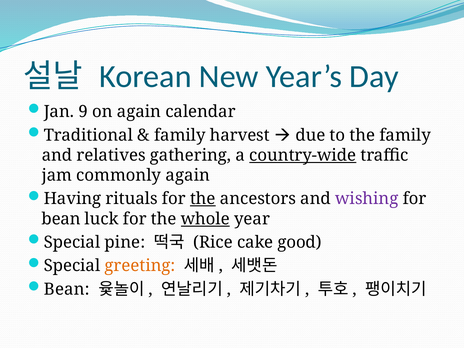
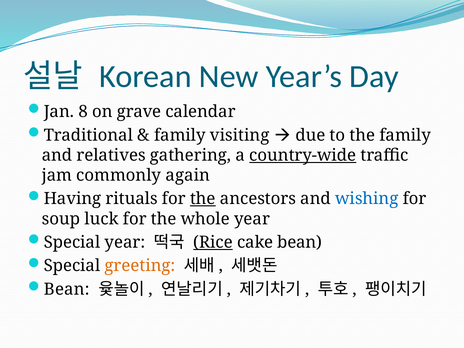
9: 9 -> 8 (83, 112)
on again: again -> grave (139, 112)
harvest: harvest -> visiting (240, 135)
wishing colour: purple -> blue (367, 199)
bean: bean -> soup (61, 219)
whole underline: present -> none (205, 219)
Special pine: pine -> year (125, 242)
Rice underline: none -> present (213, 242)
cake good: good -> bean (300, 242)
